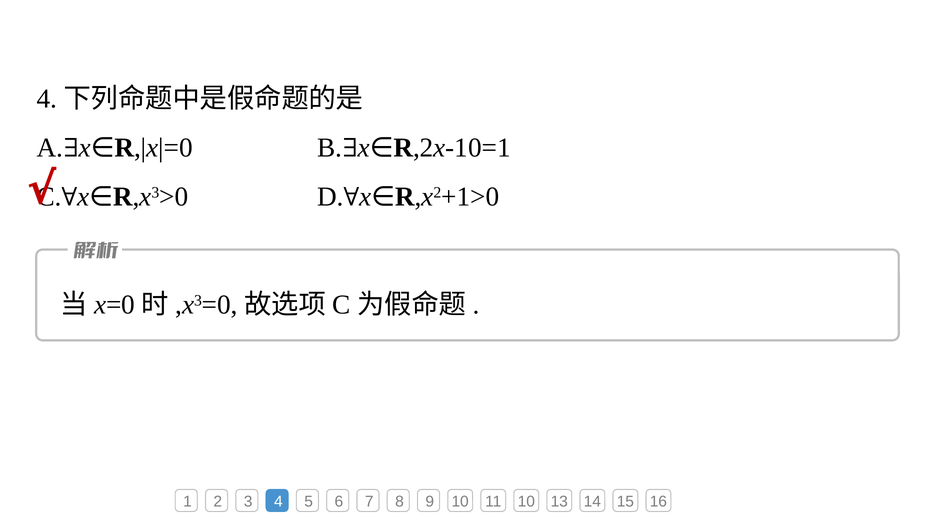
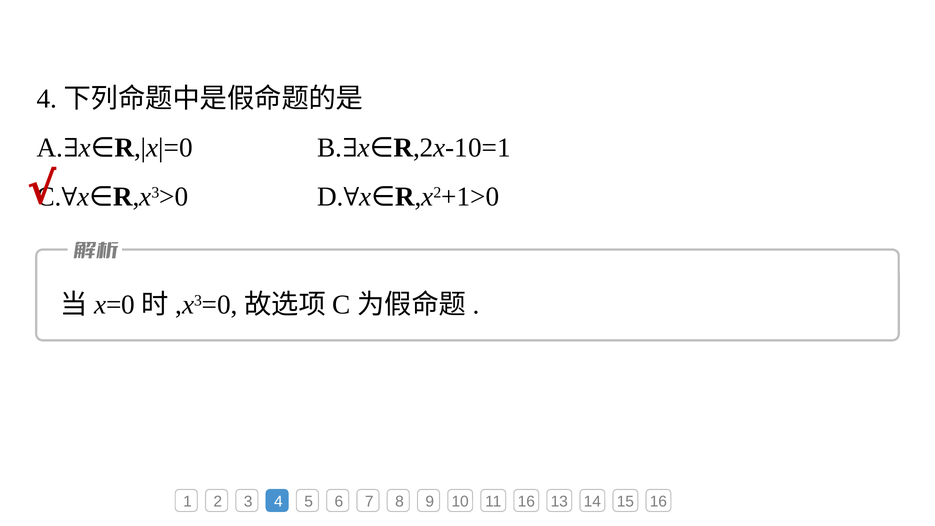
11 10: 10 -> 16 (526, 501)
